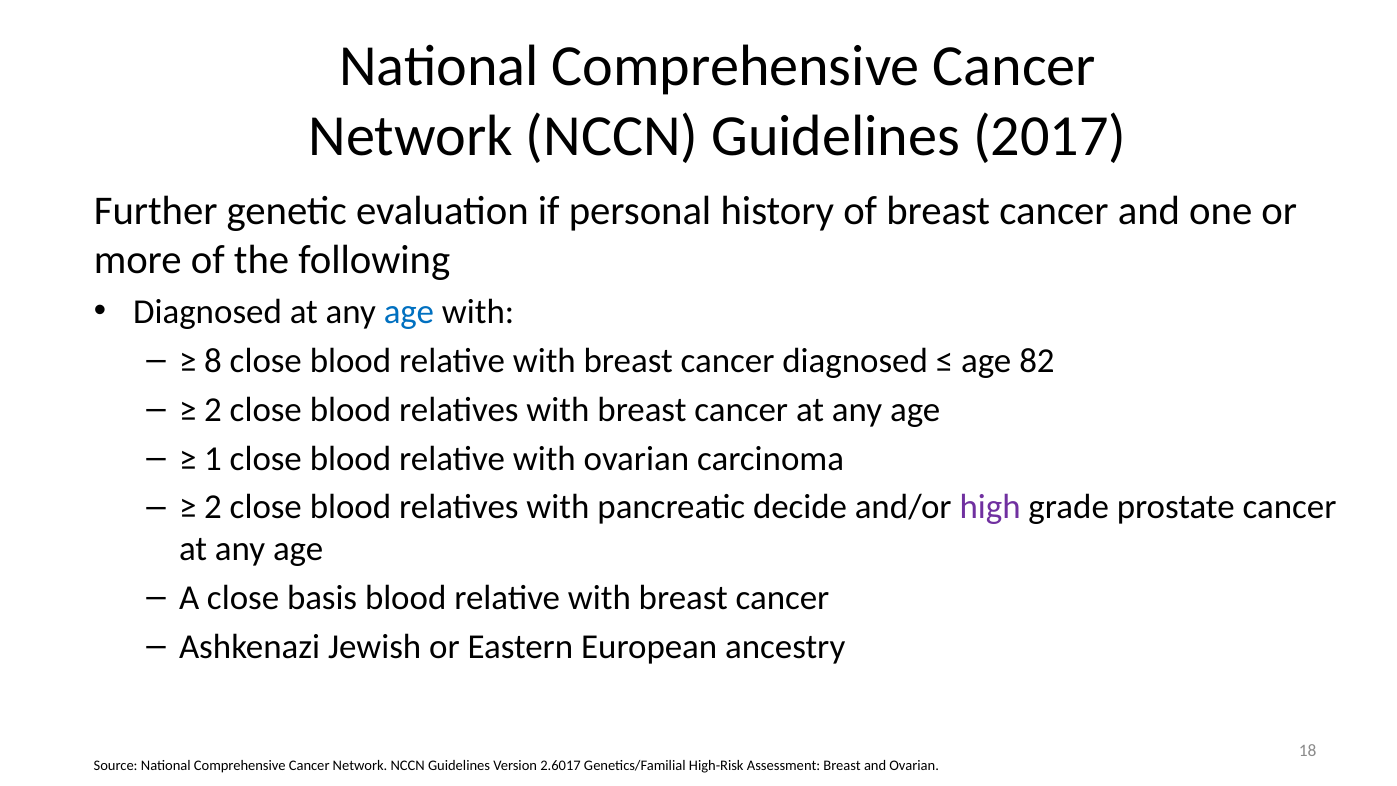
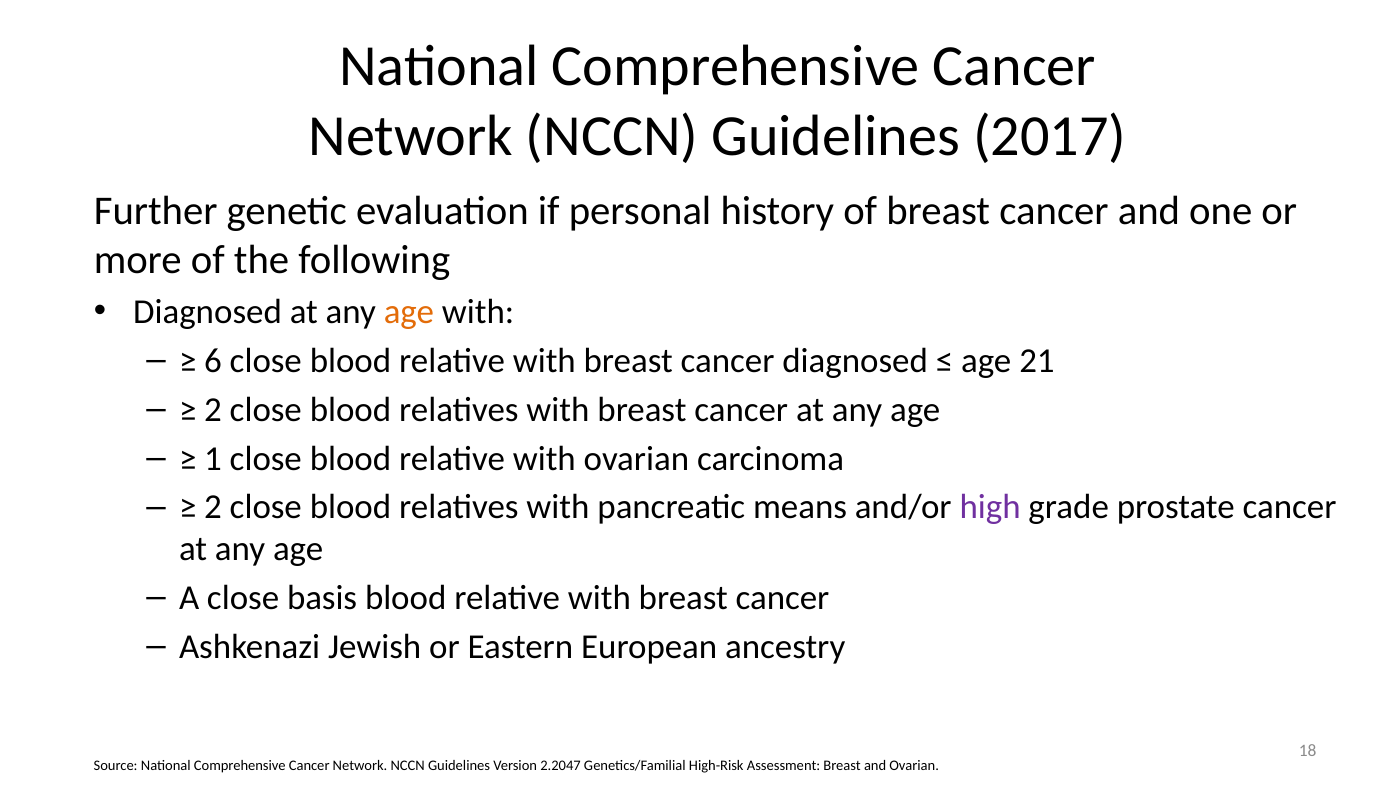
age colour: blue -> orange (409, 312)
8: 8 -> 6 (213, 361)
82: 82 -> 21 (1037, 361)
decide: decide -> means (800, 507)
2.6017: 2.6017 -> 2.2047 (561, 766)
